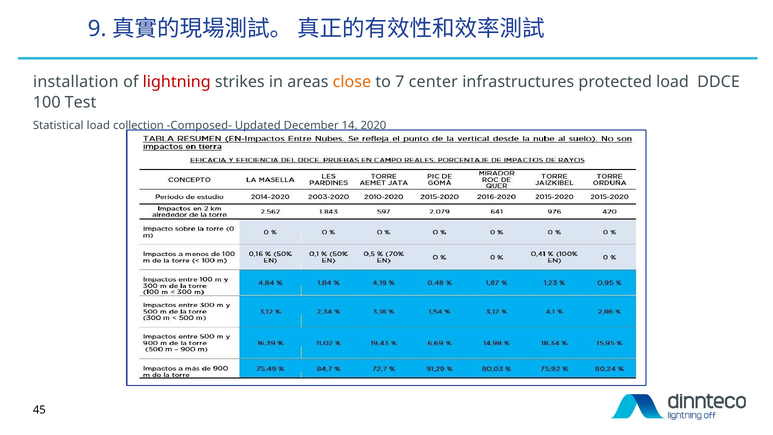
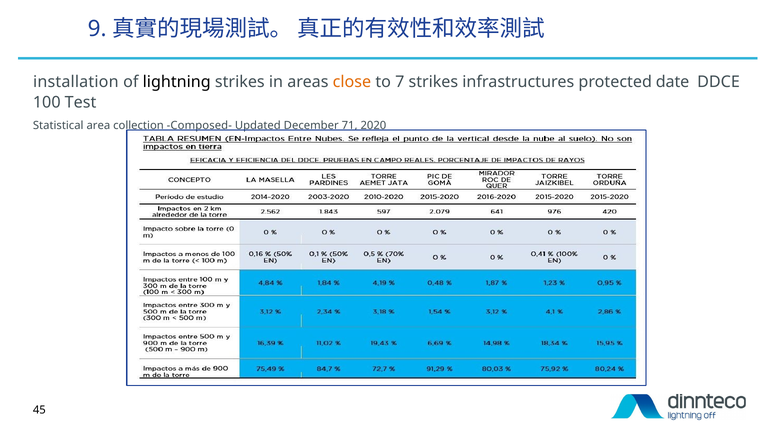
lightning colour: red -> black (177, 82)
7 center: center -> strikes (433, 82)
protected load: load -> date (673, 82)
Statistical load: load -> area (98, 126)
14: 14 -> 71 (350, 126)
